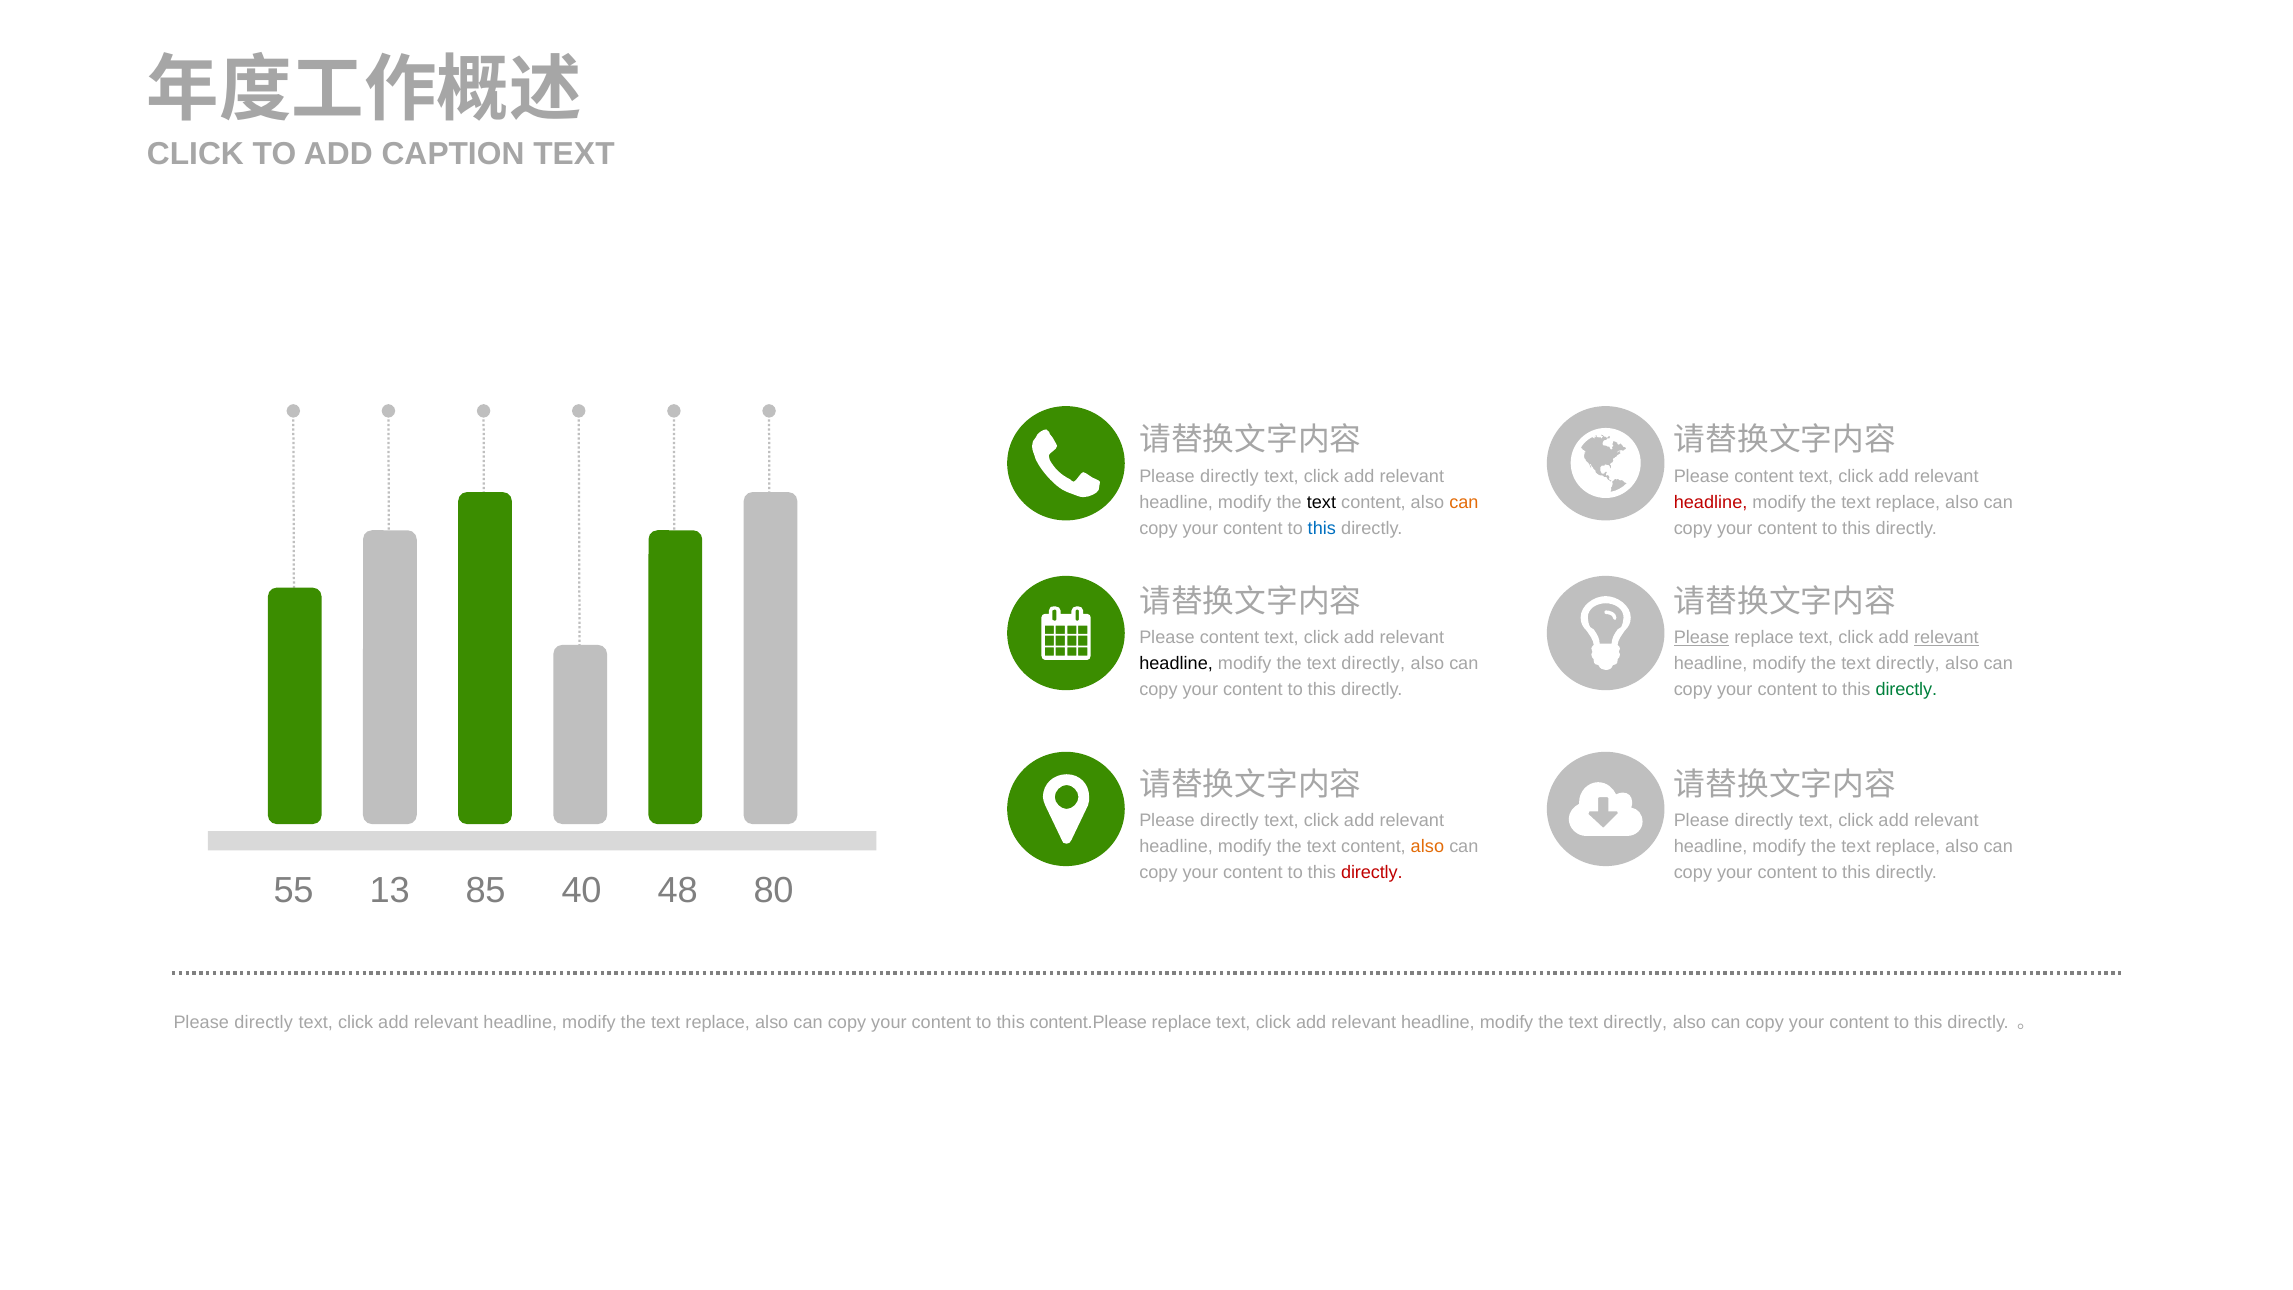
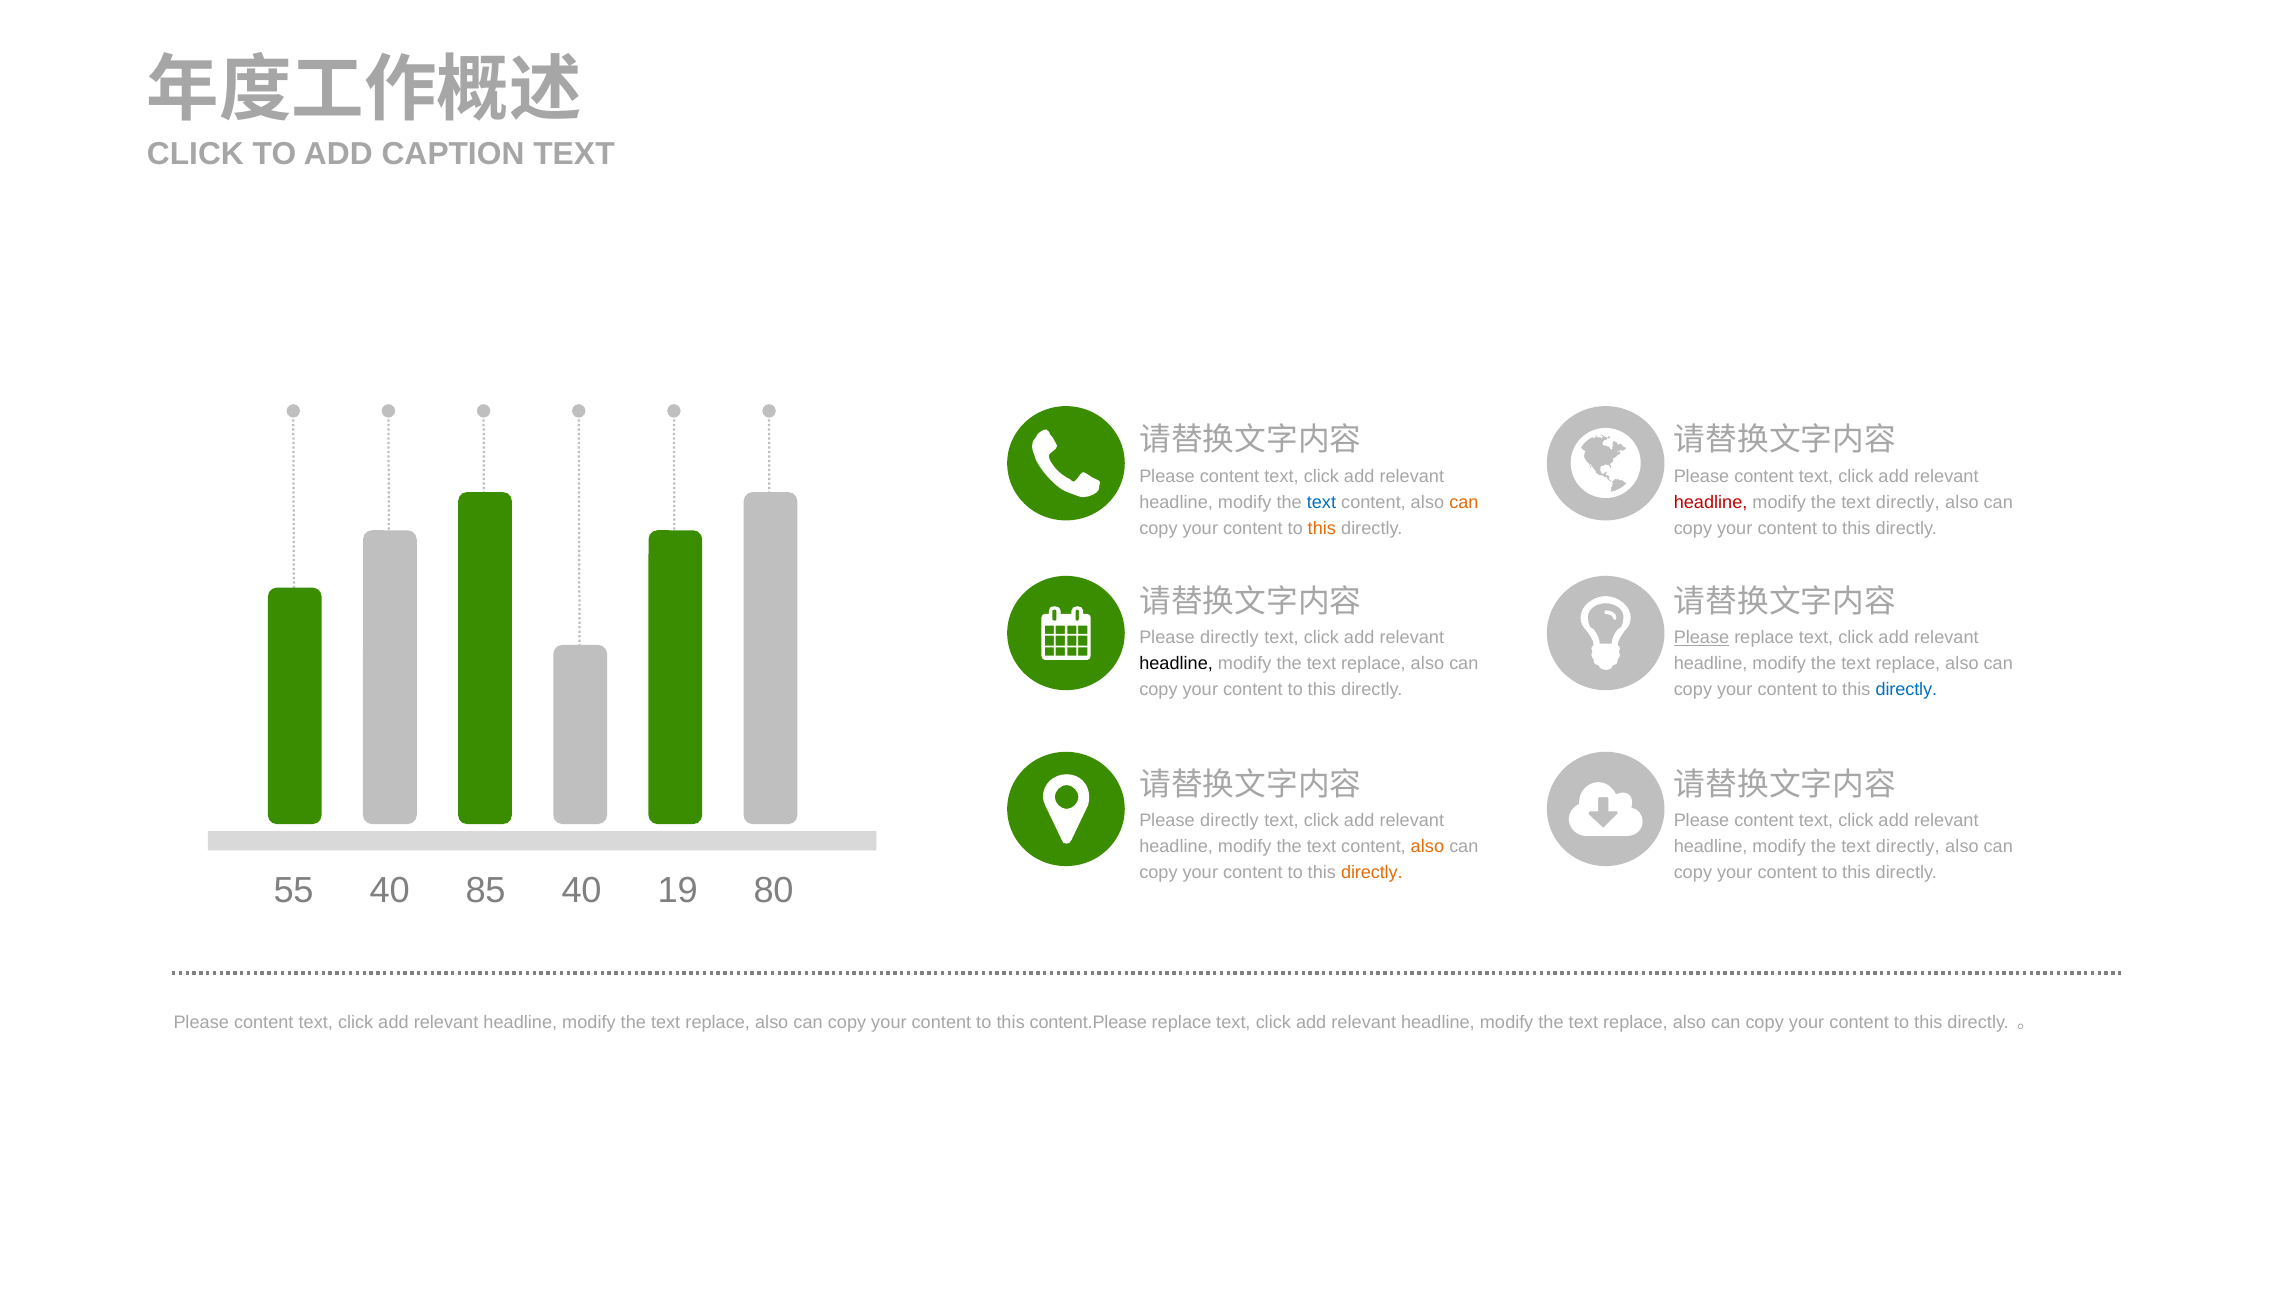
directly: directly -> content (1229, 476)
text colour: black -> blue (1321, 502)
replace: replace -> directly (1908, 502)
this colour: blue -> orange (1322, 528)
content: content -> directly (1229, 638)
relevant underline: present -> none (1946, 638)
directly: directly -> replace (1373, 664)
directly: directly -> replace (1908, 664)
directly colour: green -> blue (1906, 690)
directly: directly -> content (1764, 821)
replace: replace -> directly (1908, 847)
directly colour: red -> orange (1372, 873)
55 13: 13 -> 40 (390, 891)
48: 48 -> 19 (678, 891)
directly: directly -> content (264, 1023)
directly: directly -> replace (1635, 1023)
